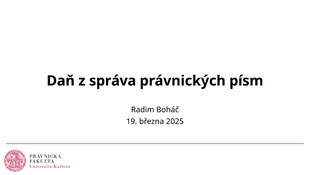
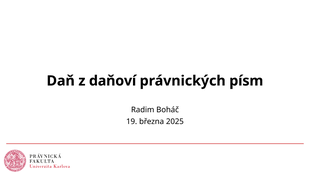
správa: správa -> daňoví (113, 81)
